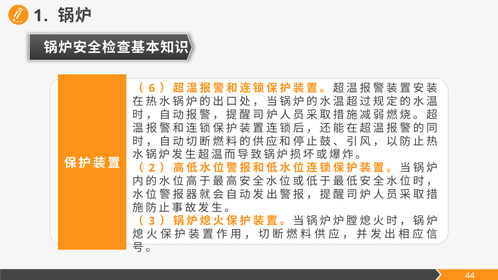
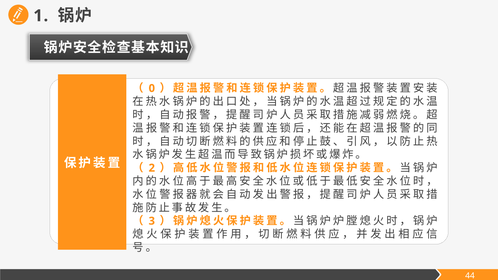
6: 6 -> 0 (152, 88)
